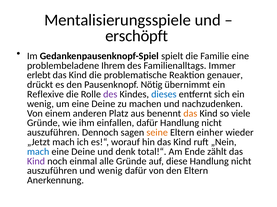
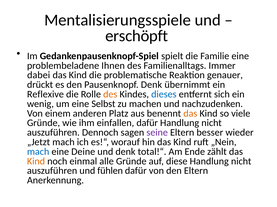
Ihrem: Ihrem -> Ihnen (113, 66)
erlebt: erlebt -> dabei (39, 75)
Pausenknopf Nötig: Nötig -> Denk (151, 85)
des colour: purple -> orange (110, 95)
um eine Deine: Deine -> Selbst (103, 104)
seine colour: orange -> purple (157, 133)
einher: einher -> besser (210, 133)
Kind colour: purple -> orange (36, 162)
und wenig: wenig -> fühlen (110, 171)
